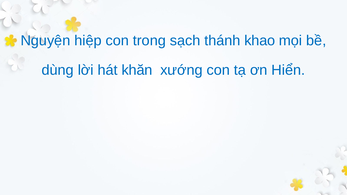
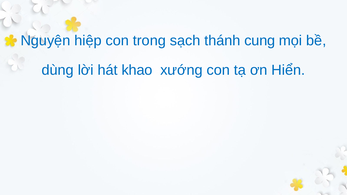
khao: khao -> cung (260, 41)
khăn: khăn -> khao (137, 70)
